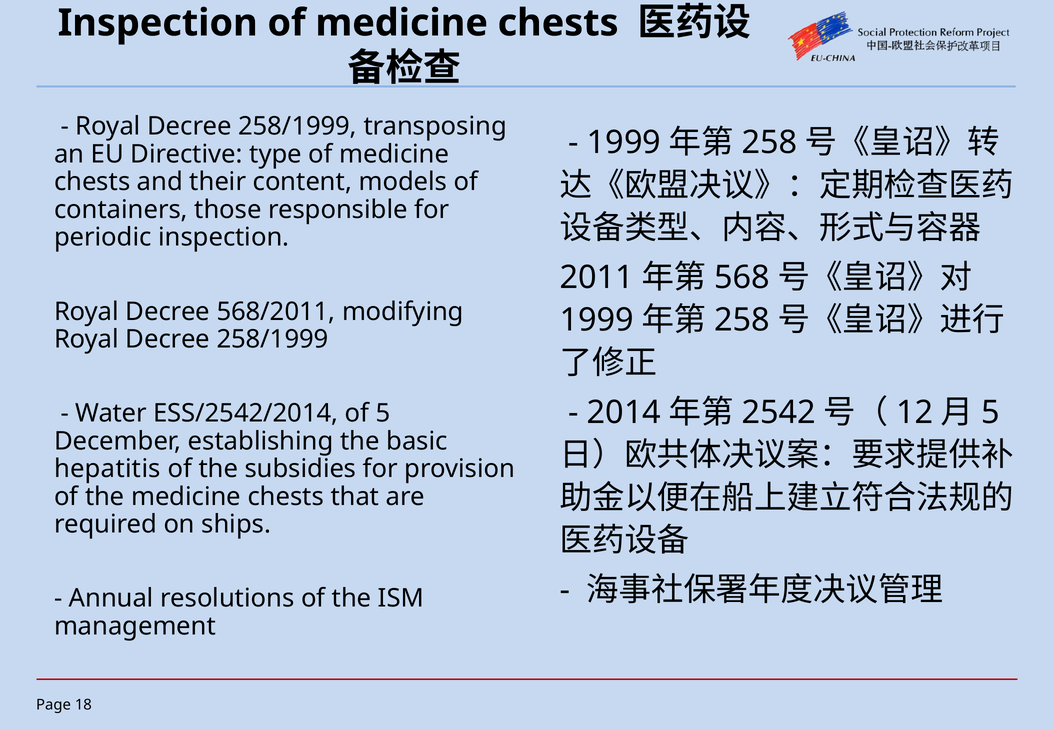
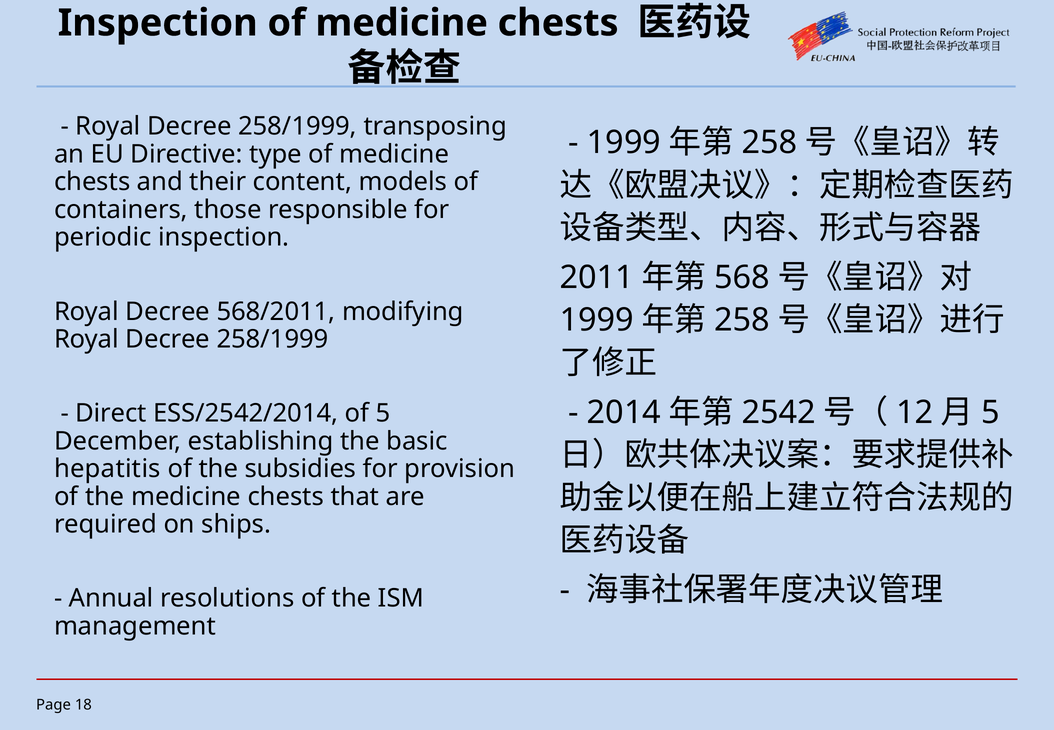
Water: Water -> Direct (111, 413)
